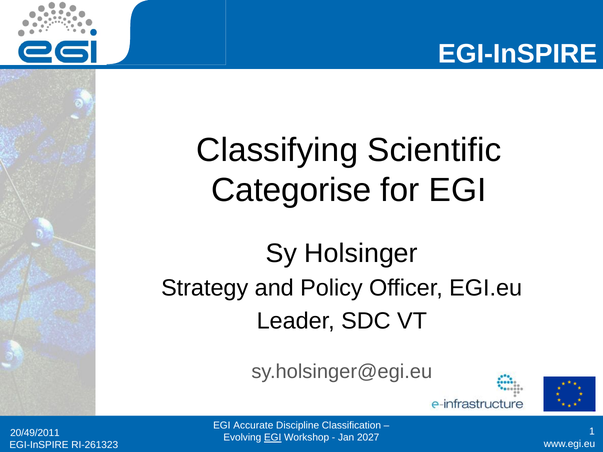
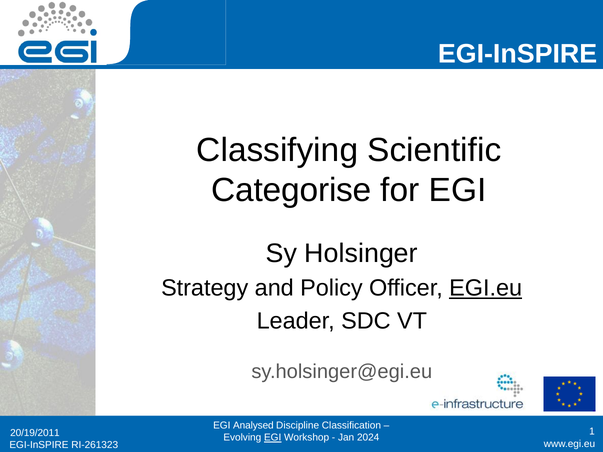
EGI.eu underline: none -> present (486, 288)
Accurate: Accurate -> Analysed (253, 426)
20/49/2011: 20/49/2011 -> 20/19/2011 (35, 433)
2027: 2027 -> 2024 (368, 438)
